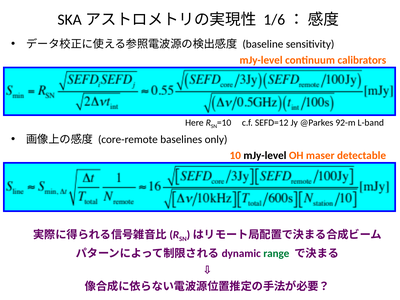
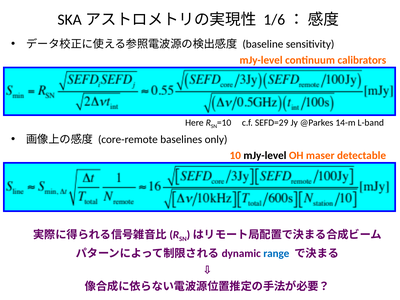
SEFD=12: SEFD=12 -> SEFD=29 (272, 123)
92-m: 92-m -> 14-m (345, 123)
range colour: green -> blue (276, 253)
